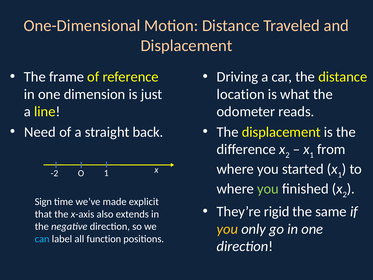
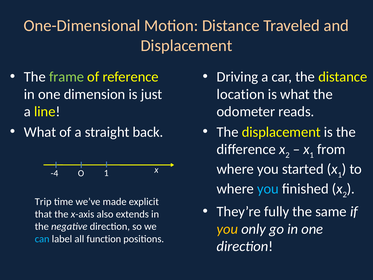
frame colour: white -> light green (67, 77)
Need: Need -> What (40, 132)
-2: -2 -> -4 (54, 173)
you colour: light green -> light blue (268, 189)
Sign: Sign -> Trip (43, 201)
rigid: rigid -> fully (277, 211)
